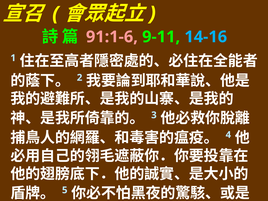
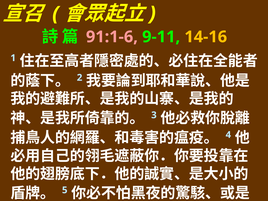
14-16 colour: light blue -> yellow (206, 37)
